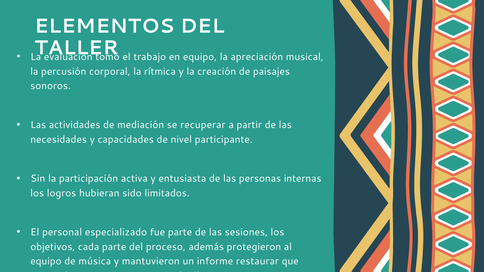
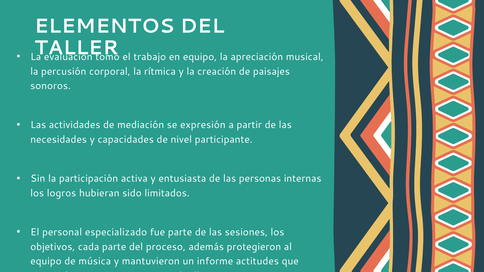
recuperar: recuperar -> expresión (203, 125)
restaurar: restaurar -> actitudes (257, 261)
